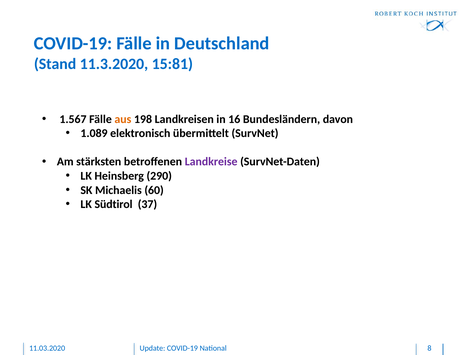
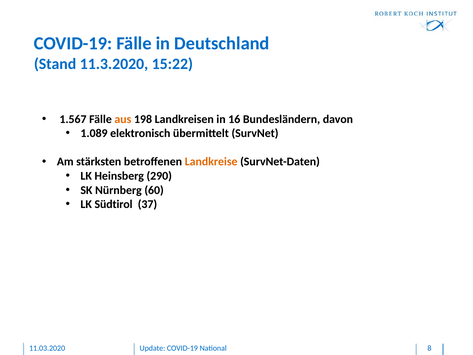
15:81: 15:81 -> 15:22 (172, 64)
Landkreise colour: purple -> orange (211, 162)
Michaelis: Michaelis -> Nürnberg (118, 190)
